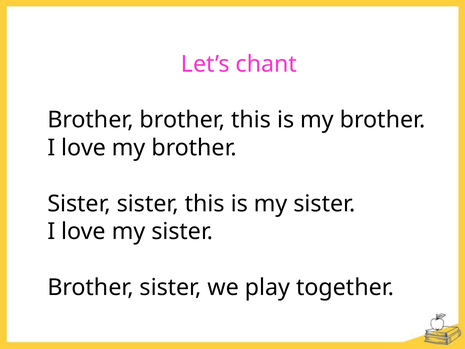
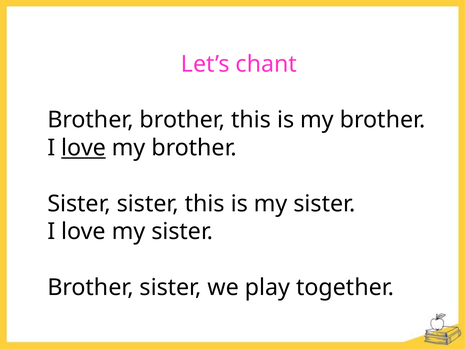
love underline: none -> present (84, 148)
